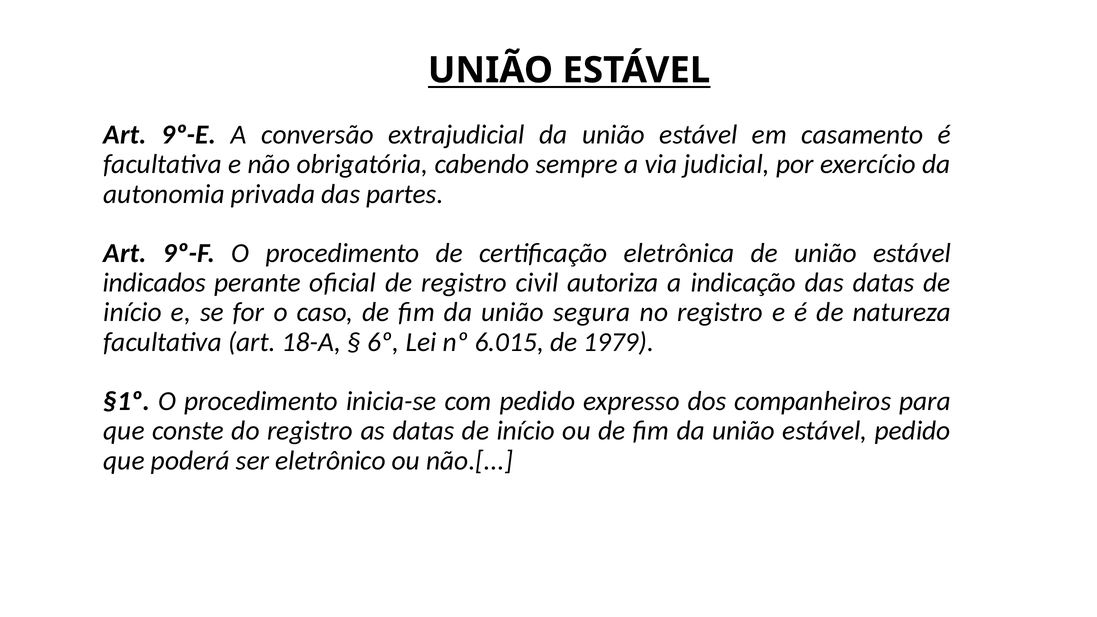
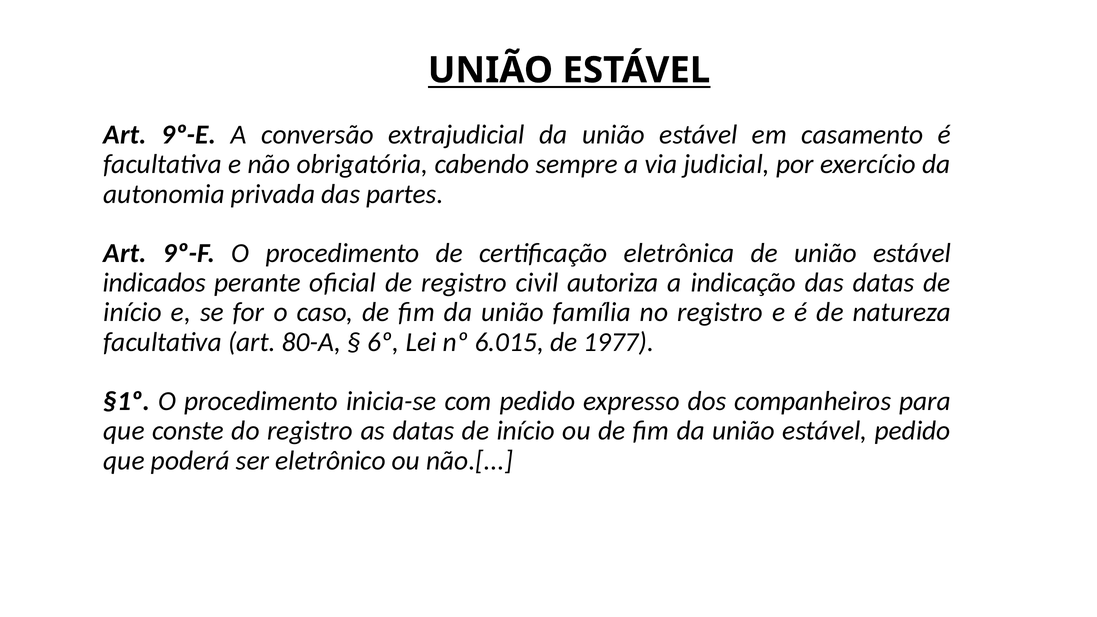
segura: segura -> família (592, 312)
18-A: 18-A -> 80-A (311, 342)
1979: 1979 -> 1977 (619, 342)
